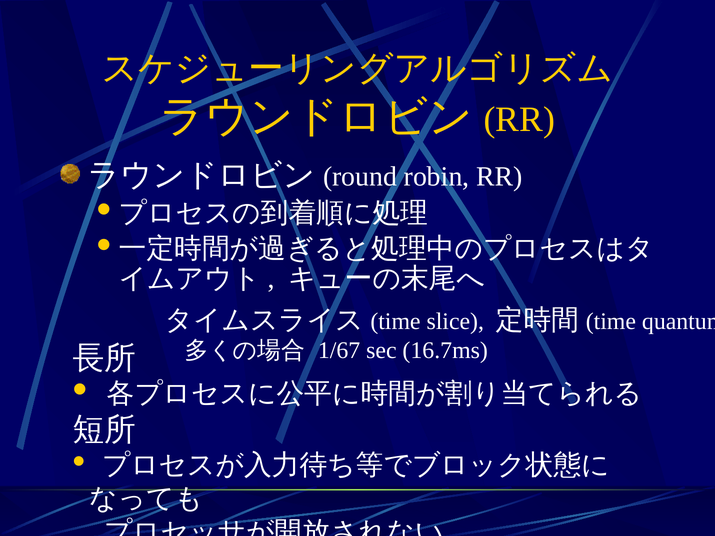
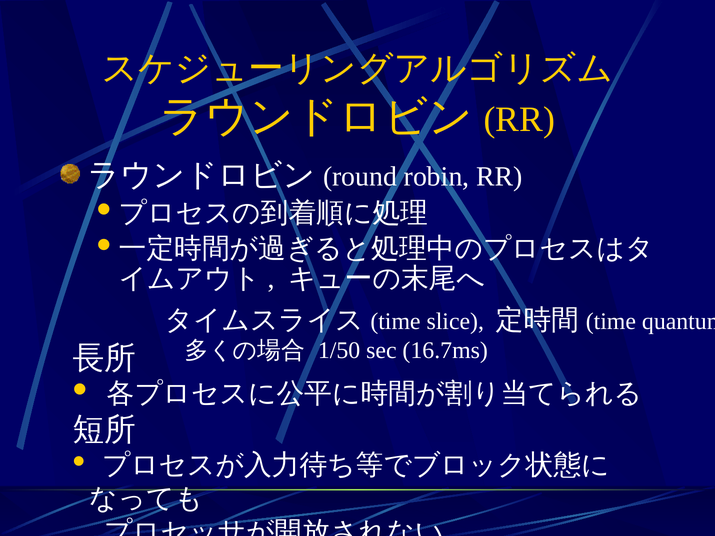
1/67: 1/67 -> 1/50 (339, 351)
